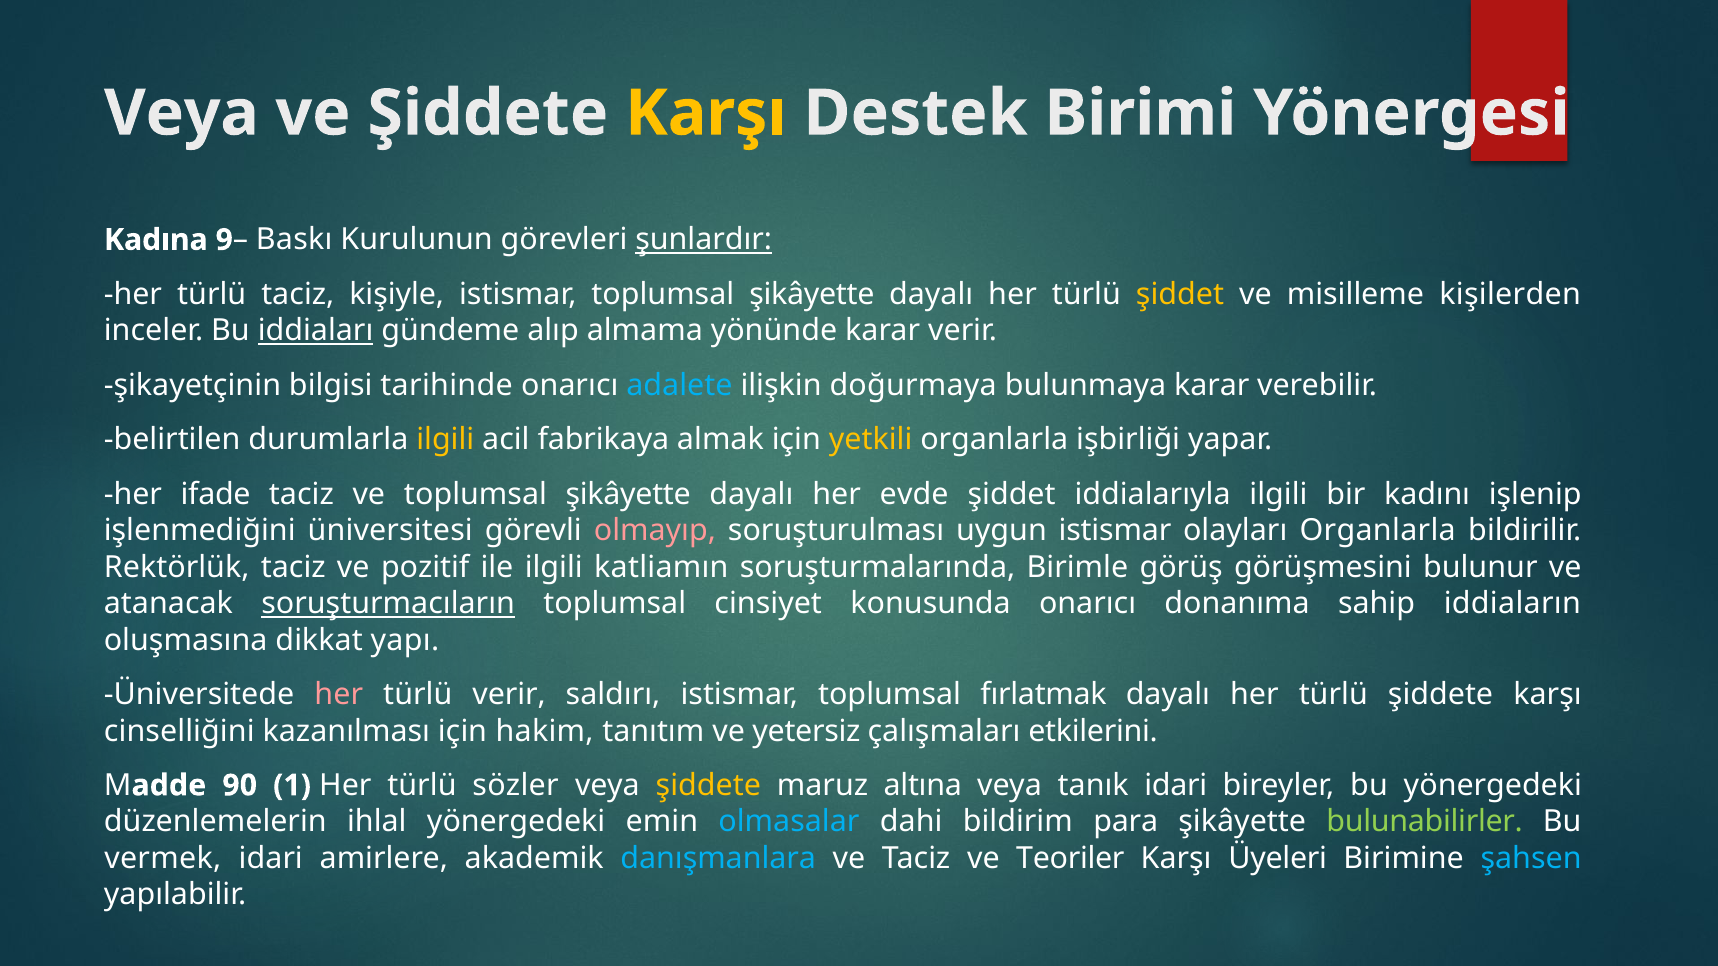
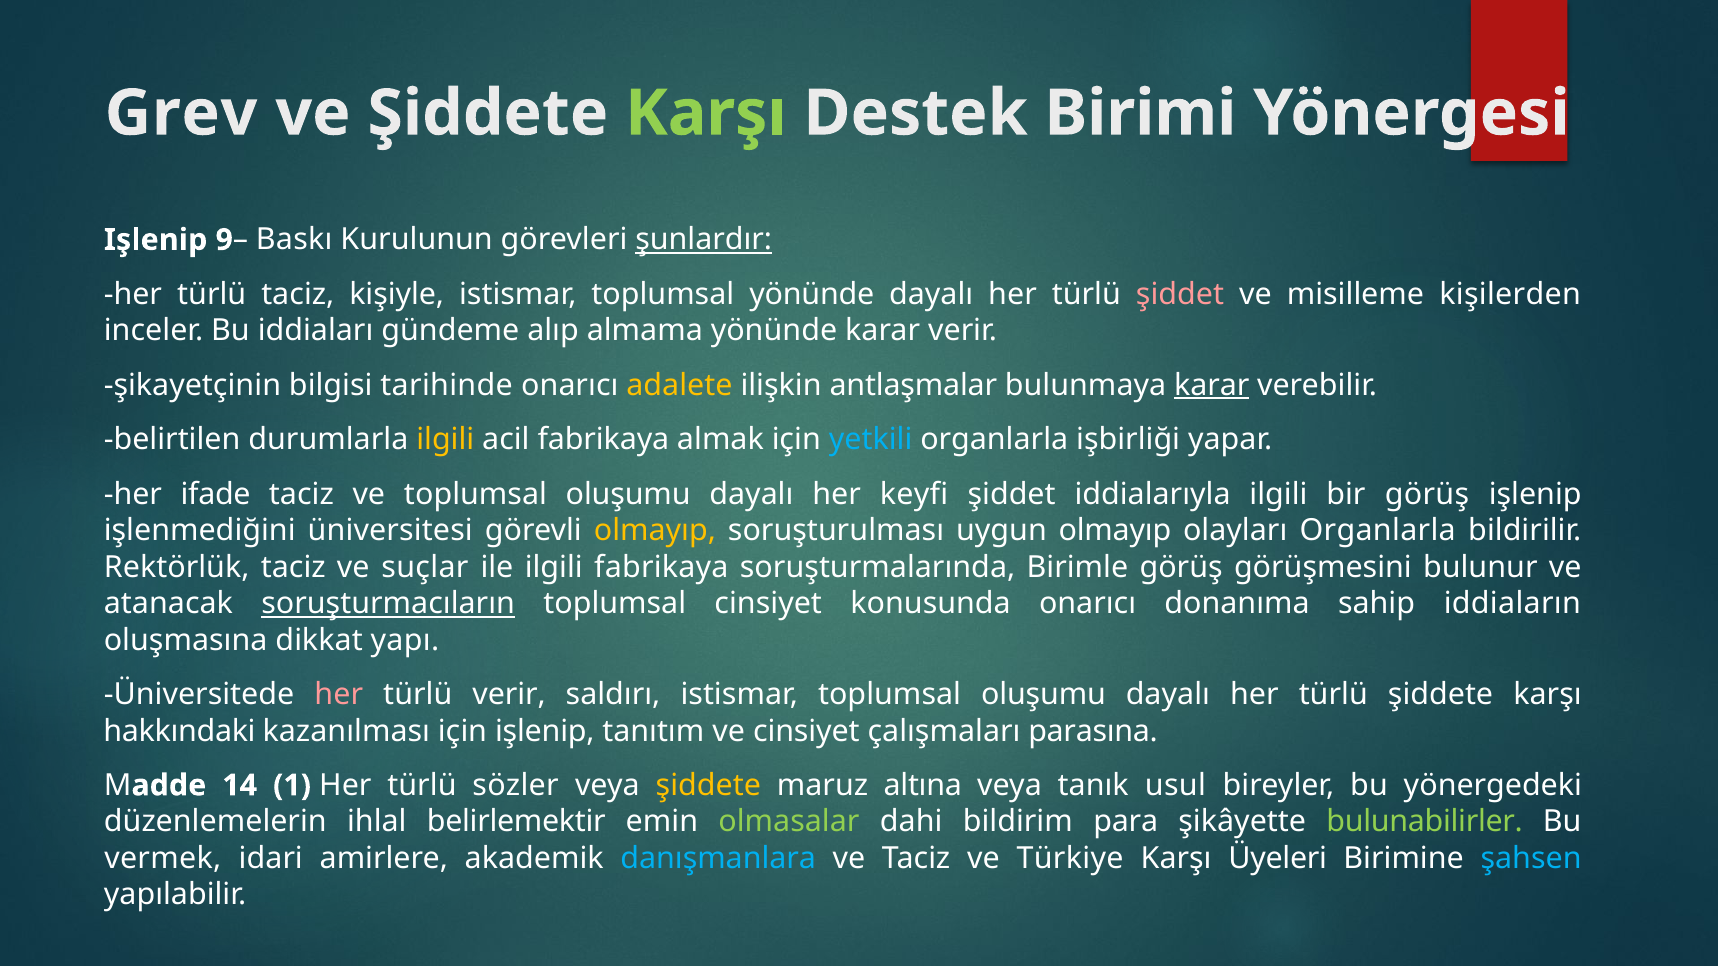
Veya: Veya -> Grev (181, 113)
Karşı colour: yellow -> light green (706, 113)
Kadına: Kadına -> Işlenip (156, 240)
istismar toplumsal şikâyette: şikâyette -> yönünde (812, 294)
şiddet colour: yellow -> pink (1180, 294)
iddiaları underline: present -> none (316, 331)
adalete colour: light blue -> yellow (679, 385)
doğurmaya: doğurmaya -> antlaşmalar (913, 385)
karar underline: none -> present (1212, 385)
yetkili colour: yellow -> light blue (871, 440)
ve toplumsal şikâyette: şikâyette -> oluşumu (628, 494)
evde: evde -> keyfi (914, 494)
bir kadını: kadını -> görüş (1427, 494)
olmayıp colour: pink -> yellow (655, 531)
uygun istismar: istismar -> olmayıp (1115, 531)
pozitif: pozitif -> suçlar (425, 567)
ilgili katliamın: katliamın -> fabrikaya (661, 567)
istismar toplumsal fırlatmak: fırlatmak -> oluşumu (1043, 695)
cinselliğini: cinselliğini -> hakkındaki (179, 731)
için hakim: hakim -> işlenip (545, 731)
ve yetersiz: yetersiz -> cinsiyet (806, 731)
etkilerini: etkilerini -> parasına (1093, 731)
90: 90 -> 14 (240, 786)
tanık idari: idari -> usul (1175, 786)
ihlal yönergedeki: yönergedeki -> belirlemektir (516, 822)
olmasalar colour: light blue -> light green (789, 822)
Teoriler: Teoriler -> Türkiye (1070, 859)
